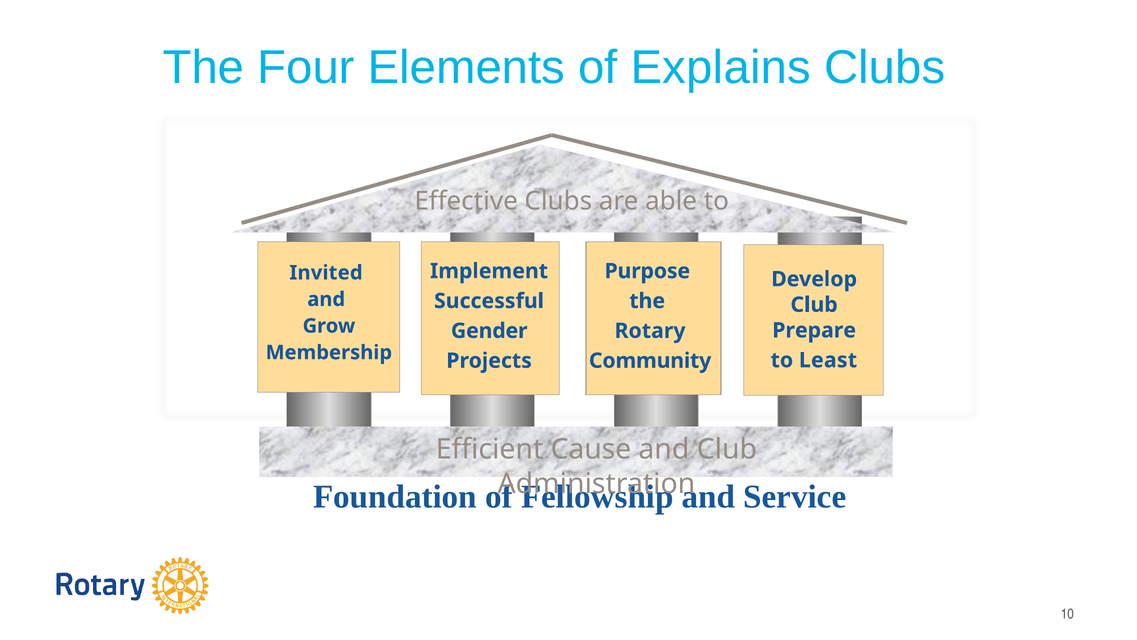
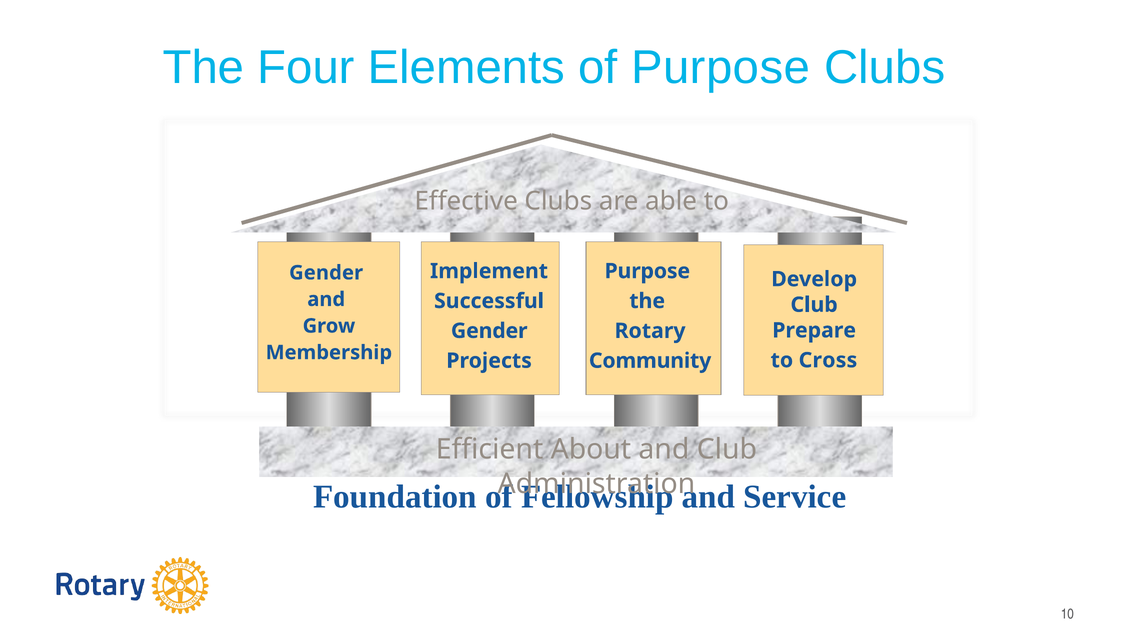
of Explains: Explains -> Purpose (721, 68)
Invited: Invited -> Gender (326, 273)
Least: Least -> Cross (828, 360)
Cause: Cause -> About (591, 449)
